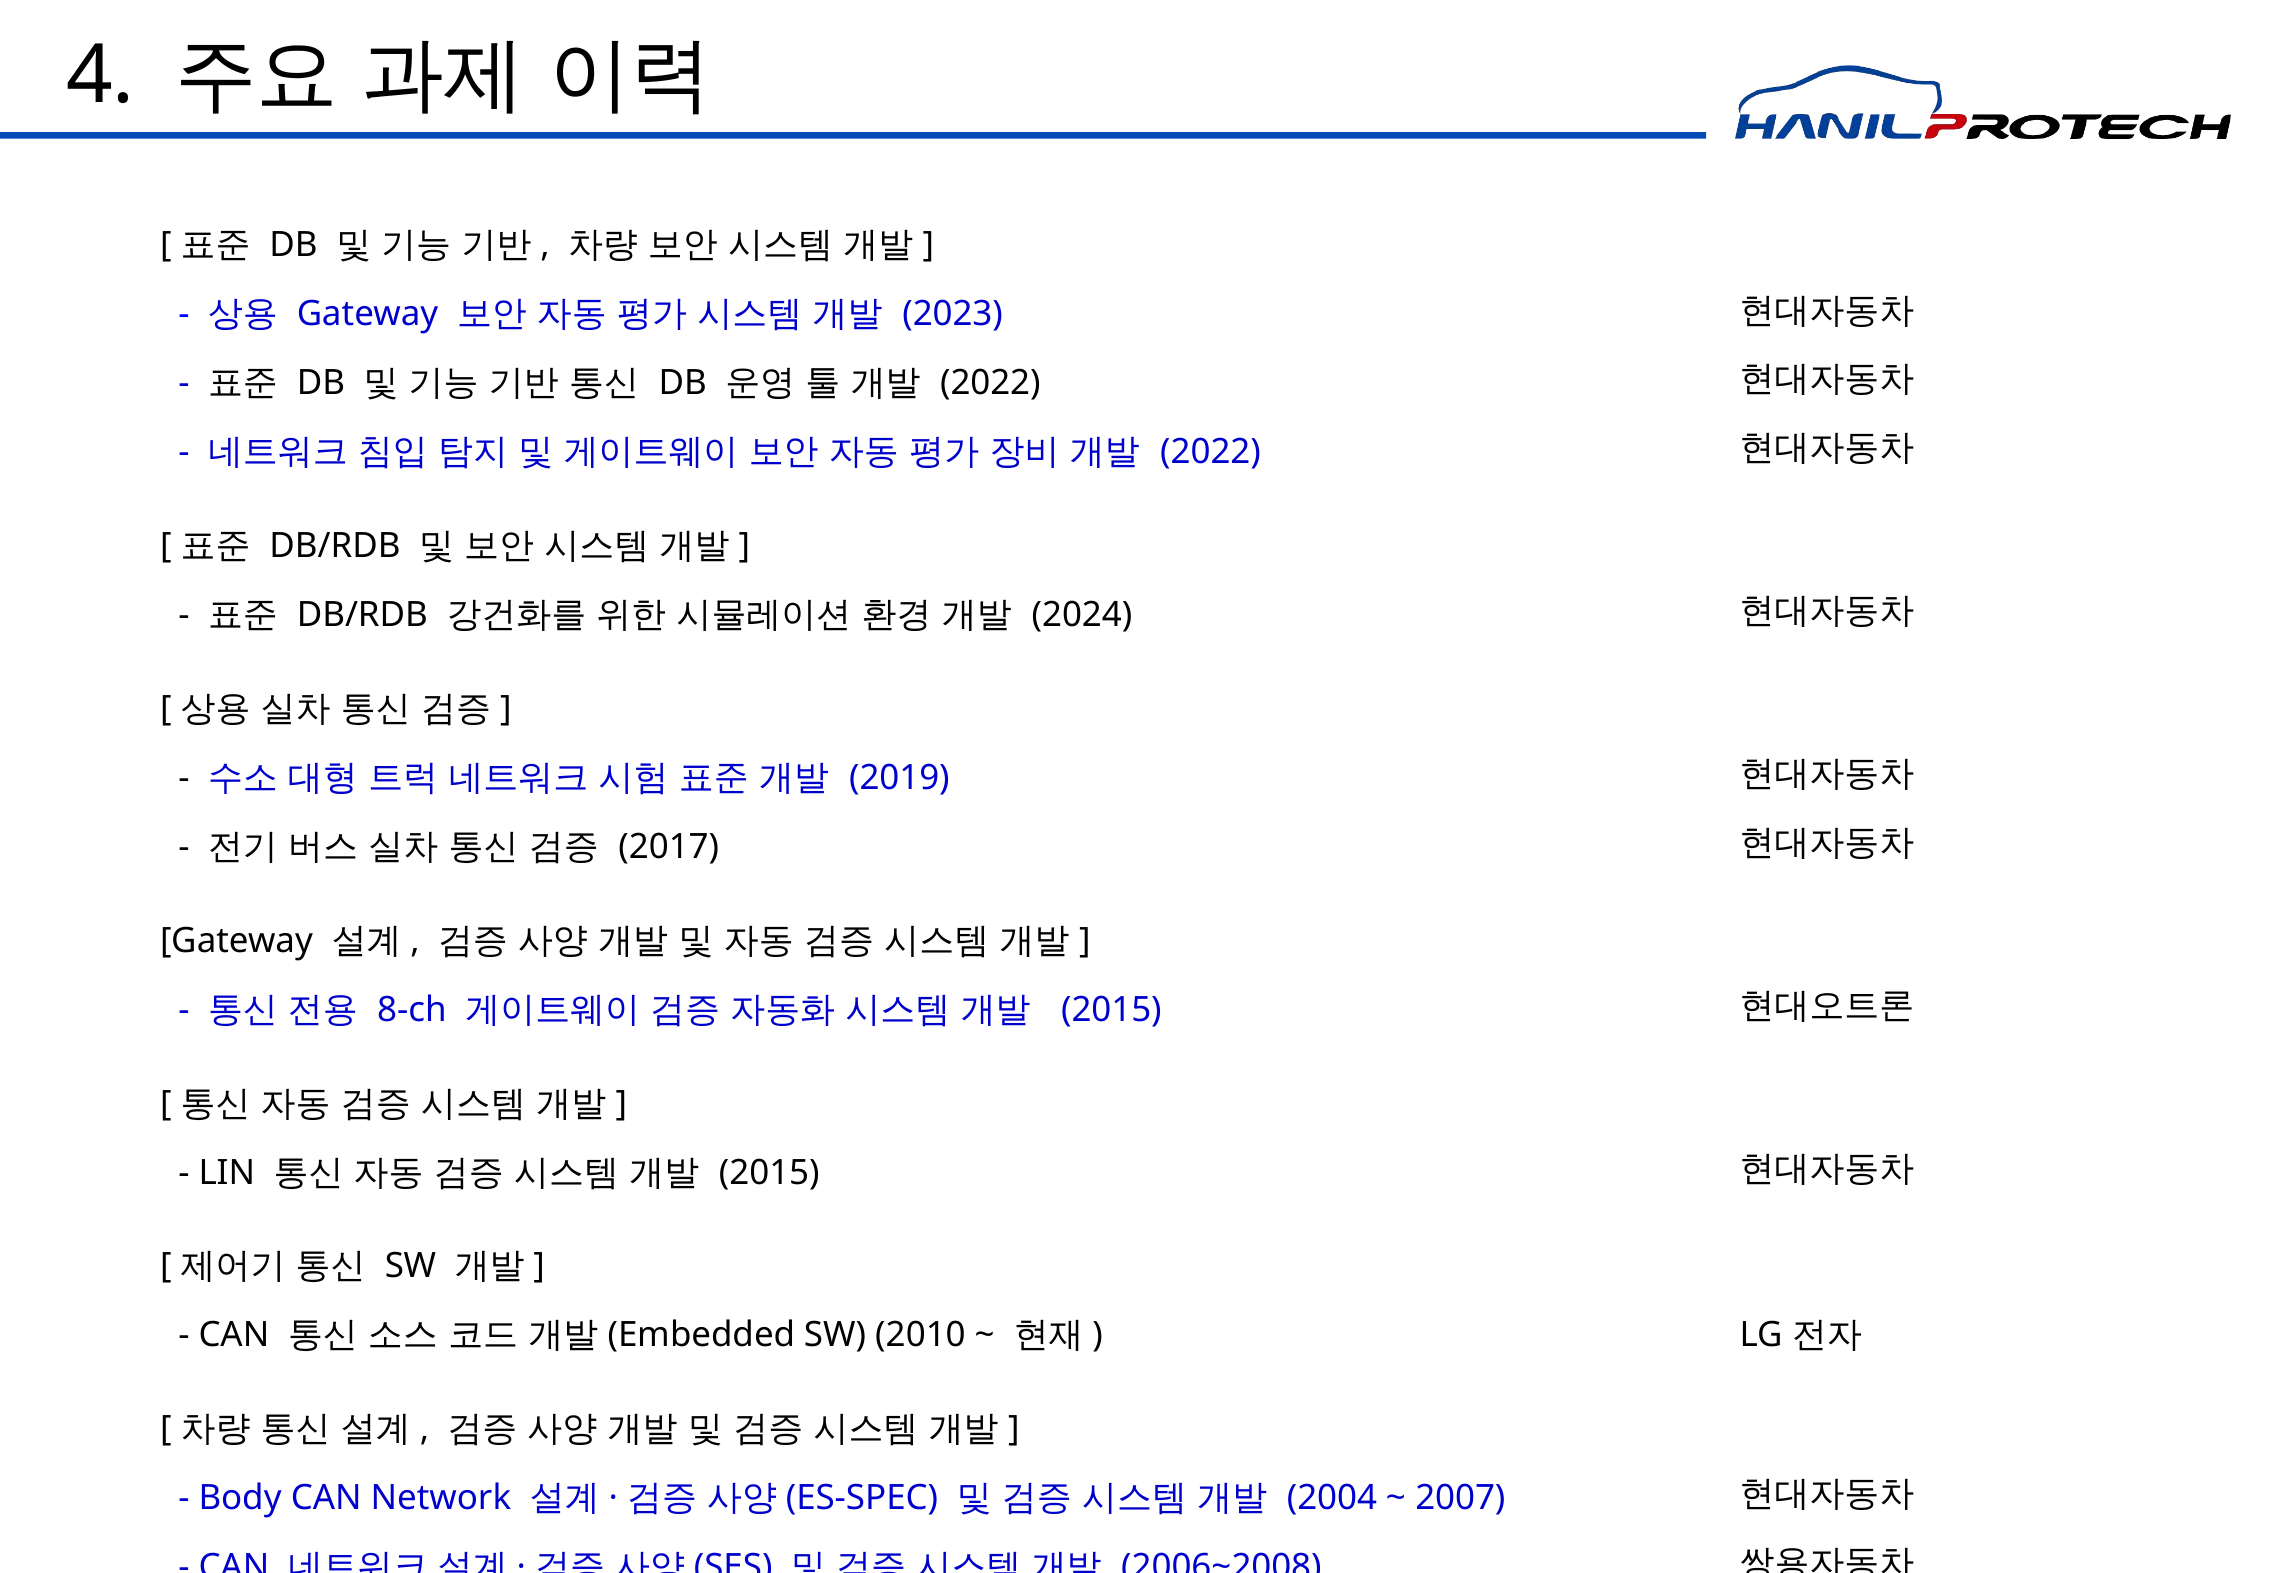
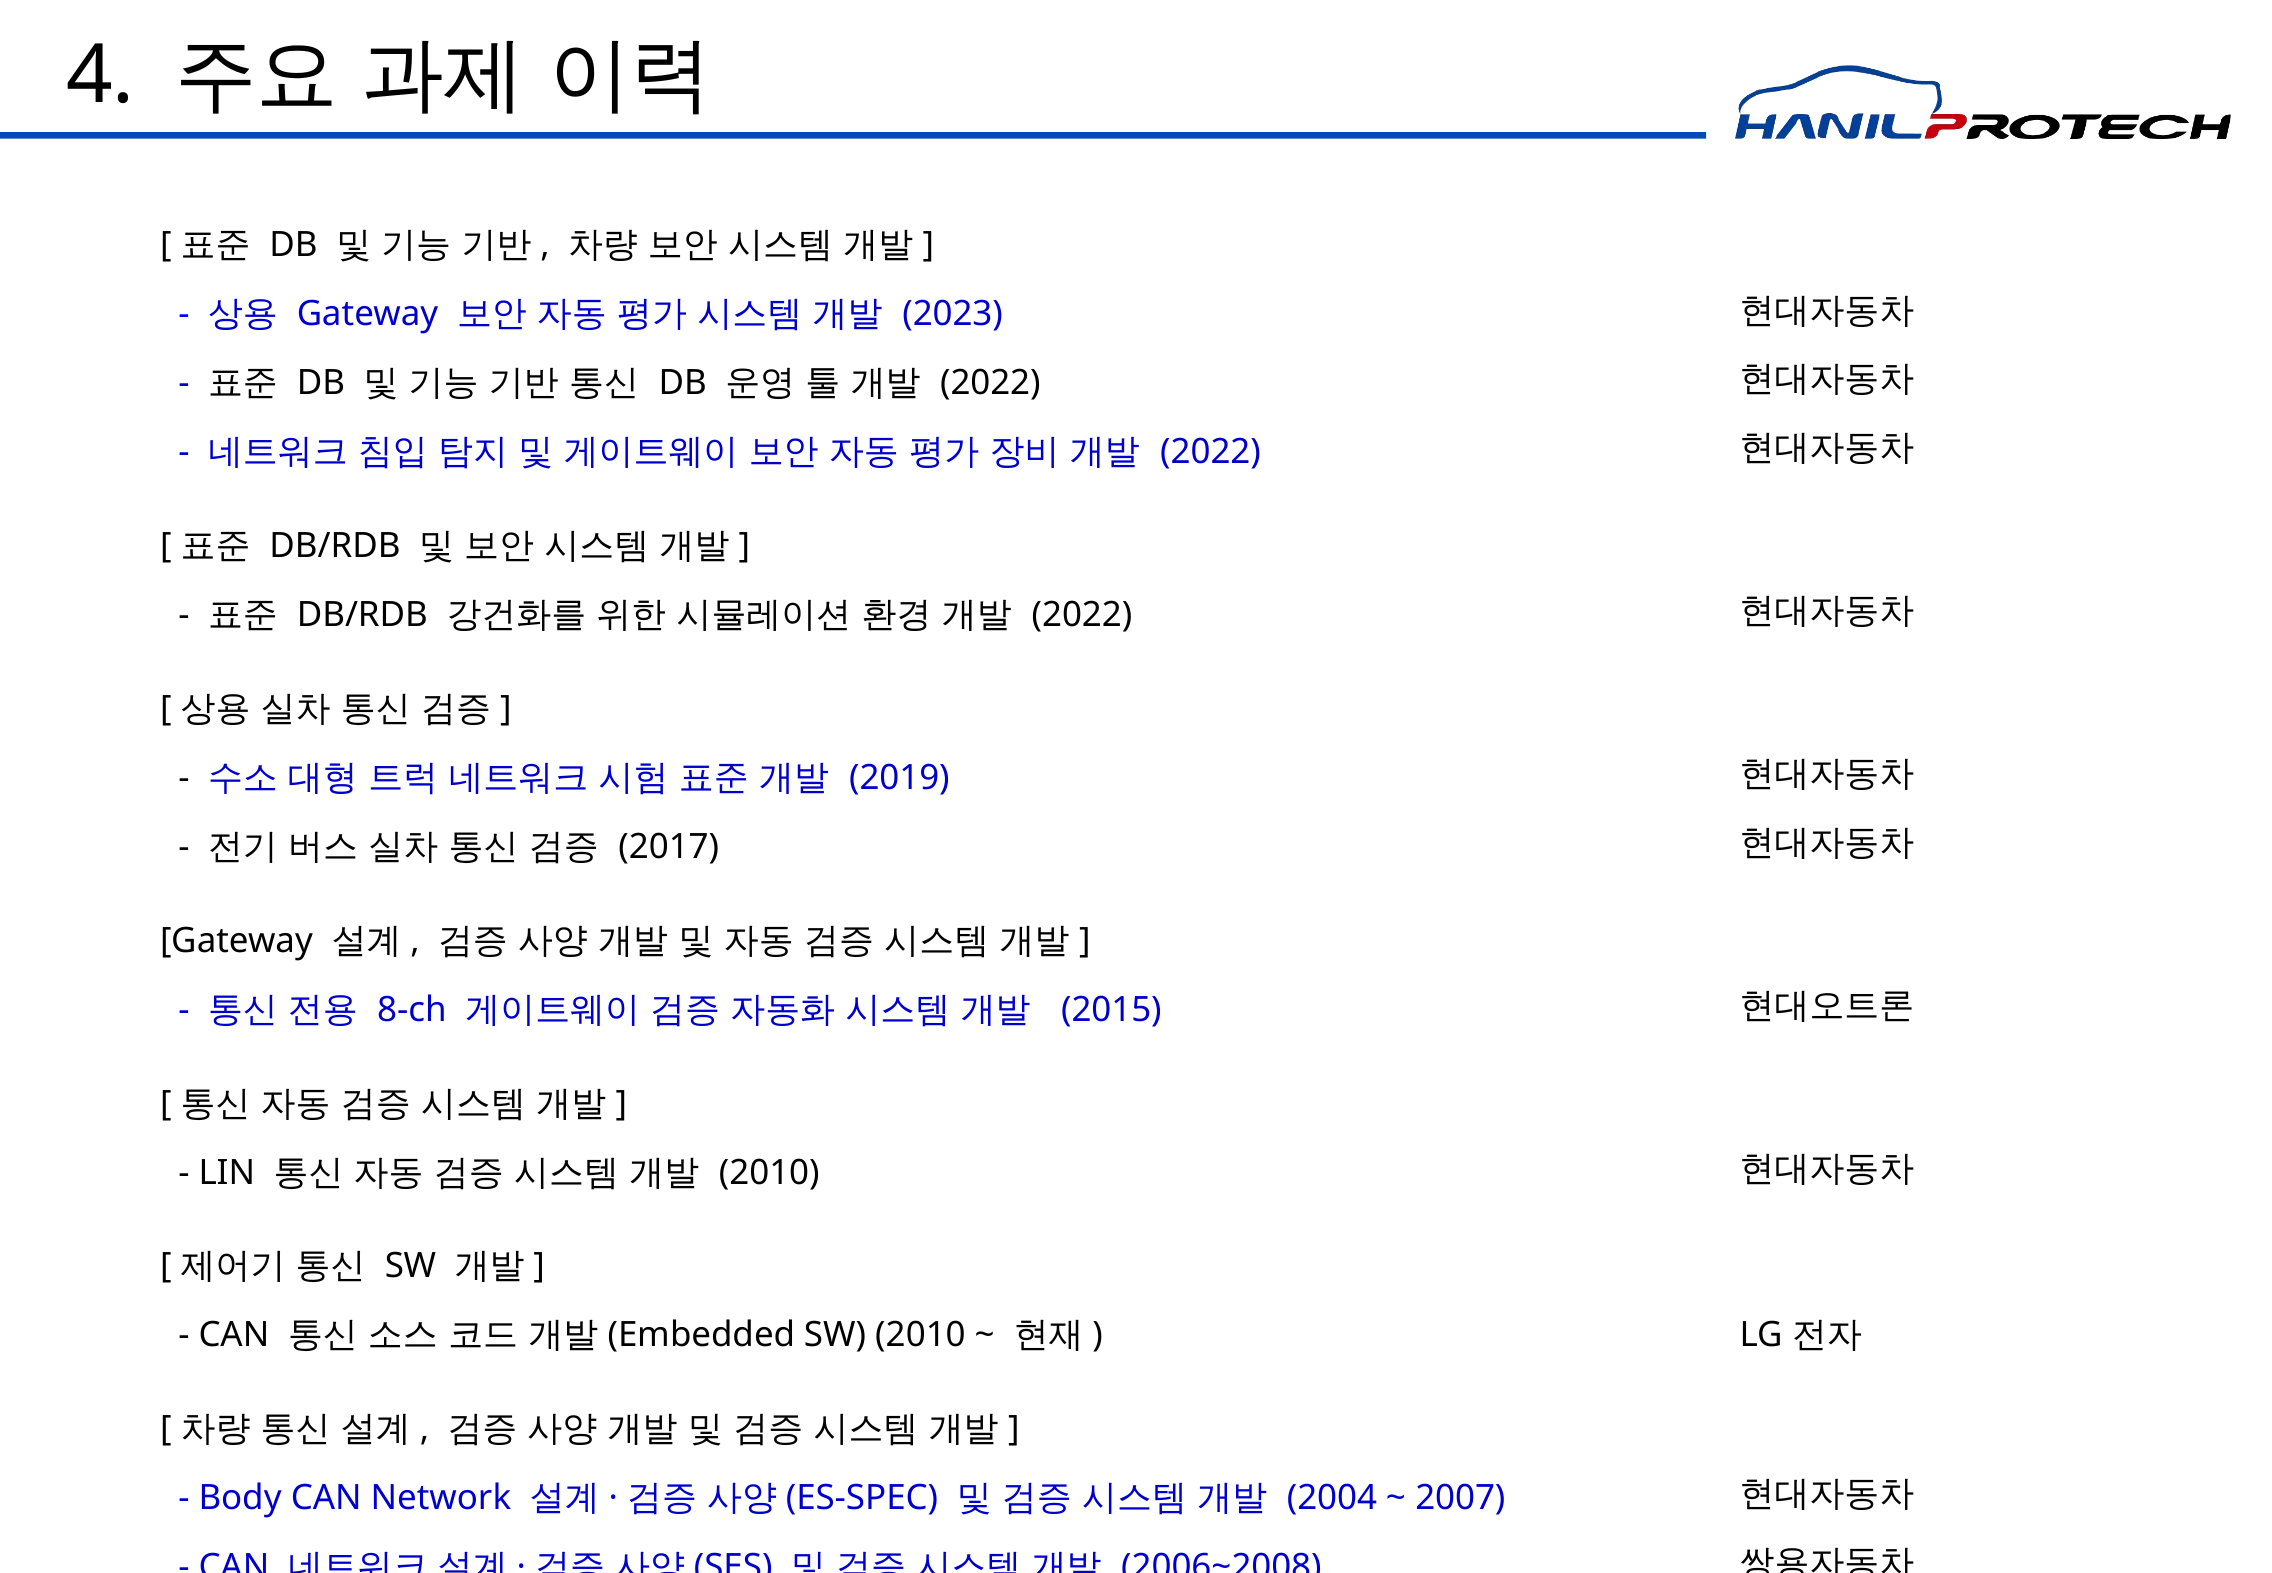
2024: 2024 -> 2022 (1082, 615)
2015: 2015 -> 2010 (769, 1172)
